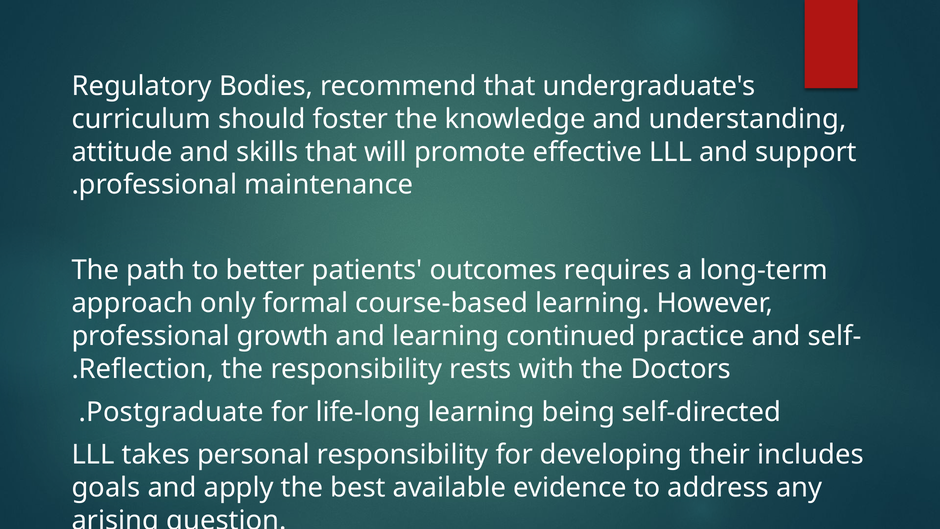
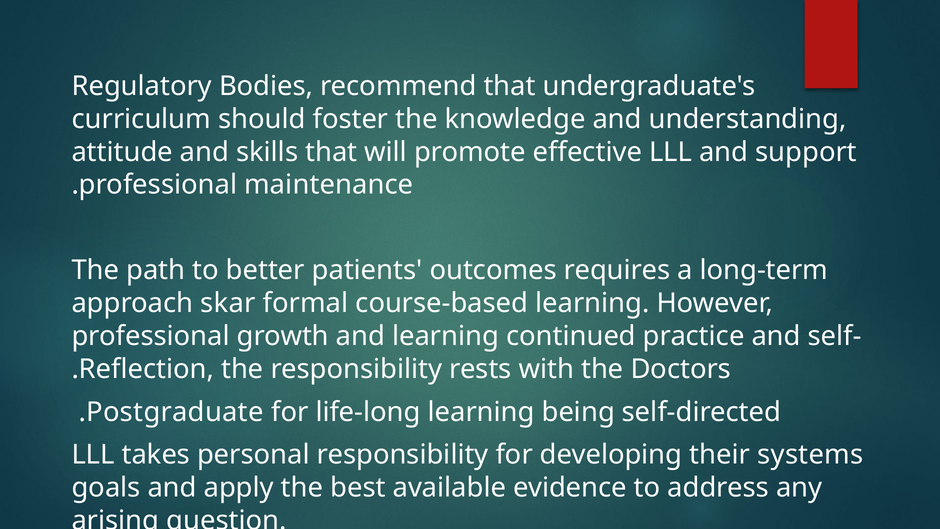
only: only -> skar (228, 303)
includes: includes -> systems (810, 454)
